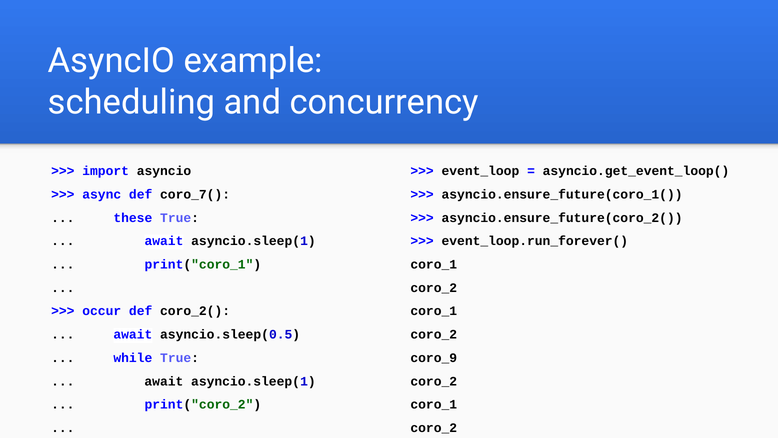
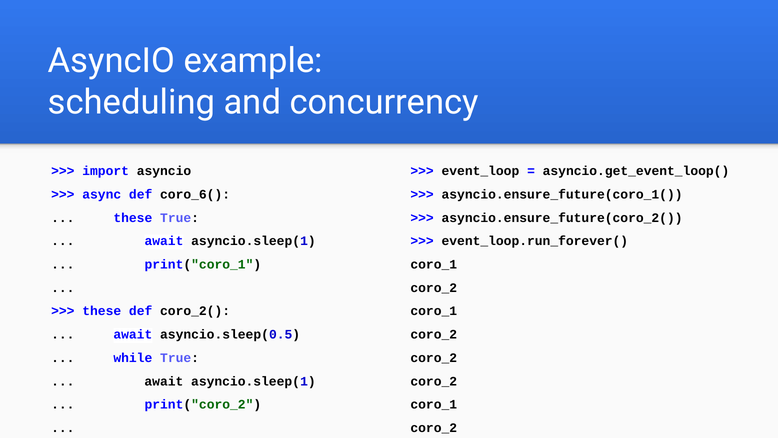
coro_7(: coro_7( -> coro_6( (195, 194)
occur: occur -> these (102, 311)
coro_9: coro_9 -> coro_2 (434, 358)
